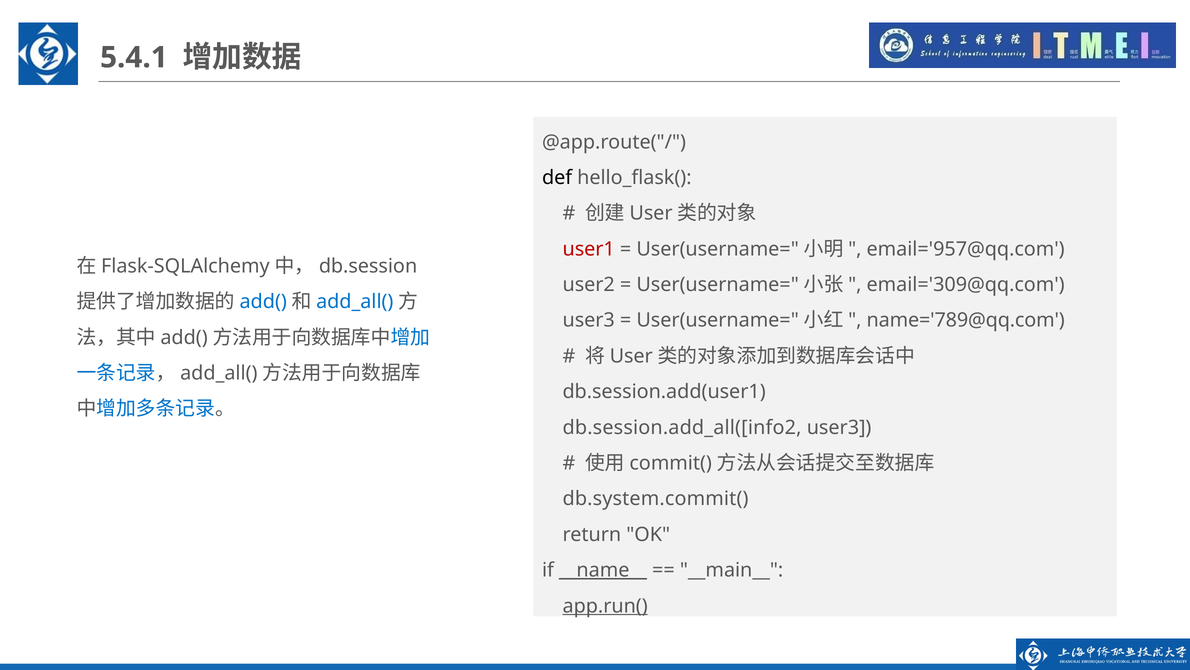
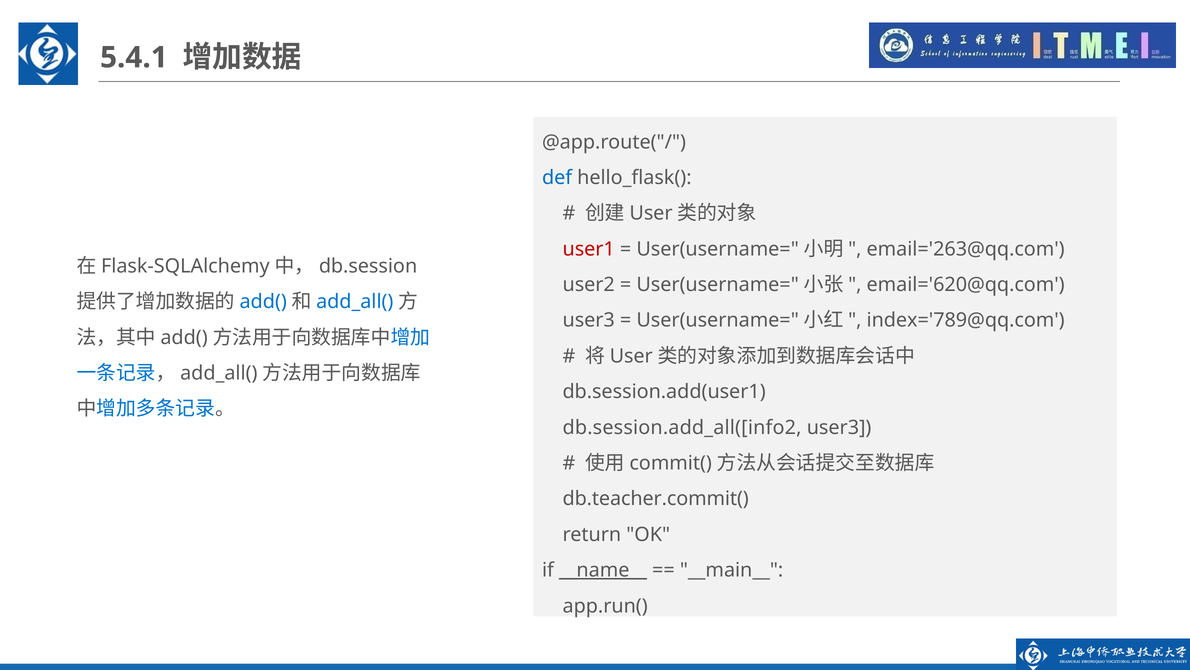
def colour: black -> blue (557, 178)
email='957@qq.com: email='957@qq.com -> email='263@qq.com (966, 249)
email='309@qq.com: email='309@qq.com -> email='620@qq.com (966, 285)
name='789@qq.com: name='789@qq.com -> index='789@qq.com (966, 320)
db.system.commit(: db.system.commit( -> db.teacher.commit( (656, 499)
app.run( underline: present -> none (605, 606)
